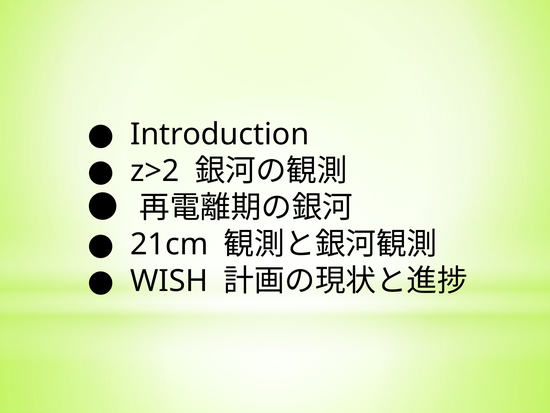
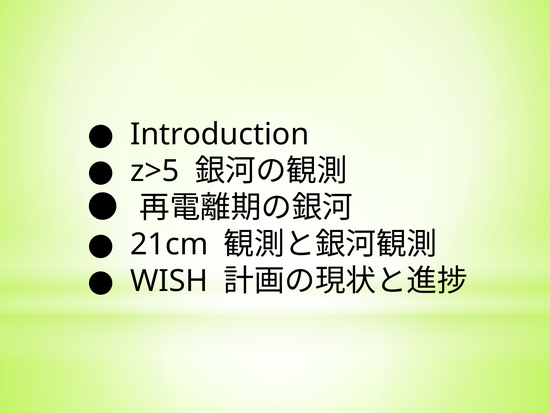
z>2: z>2 -> z>5 (155, 171)
